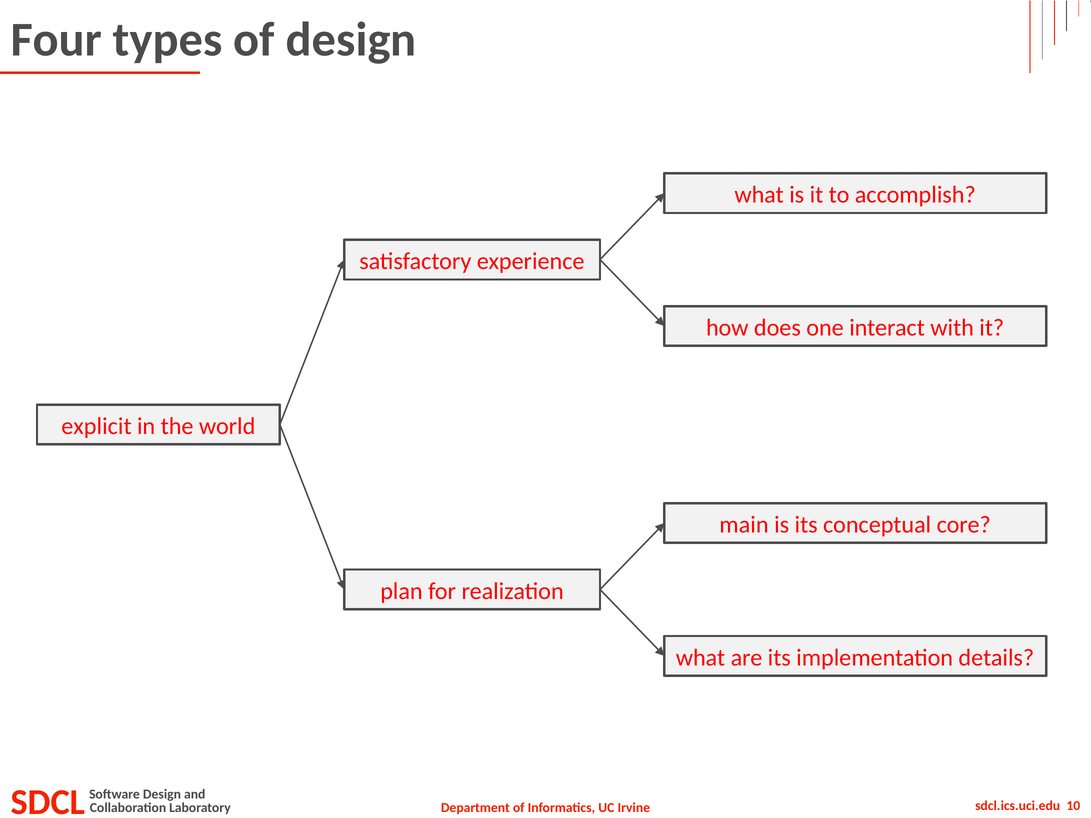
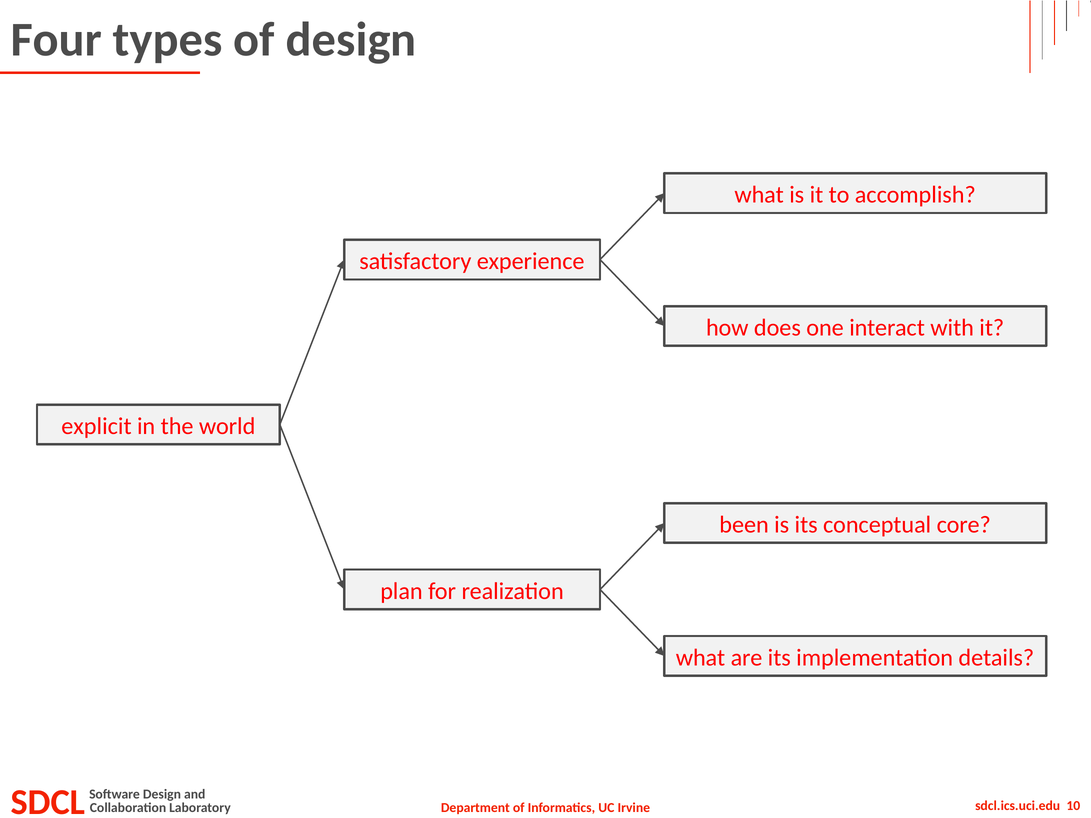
main: main -> been (744, 525)
